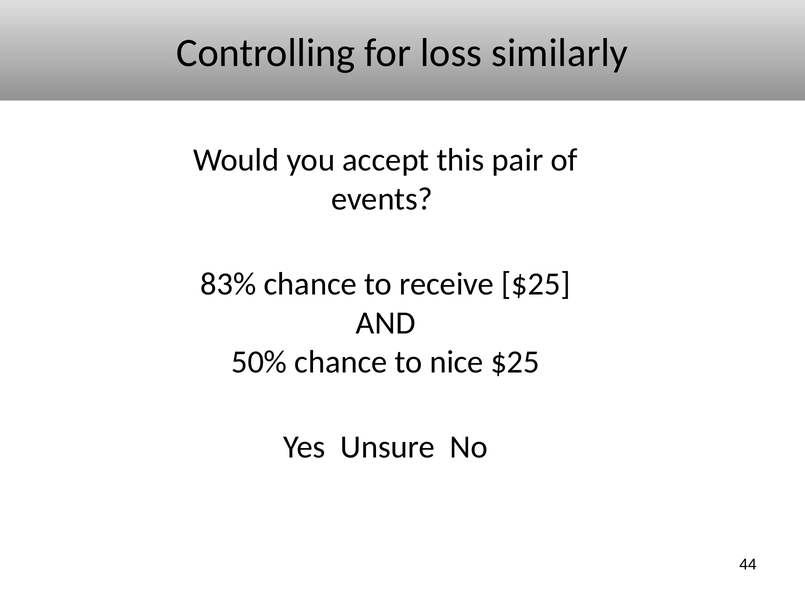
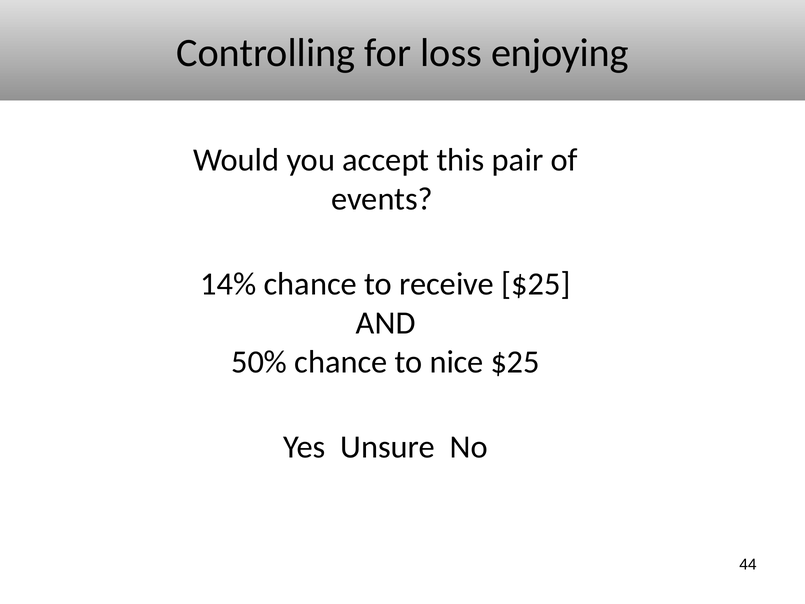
similarly: similarly -> enjoying (560, 53)
83%: 83% -> 14% (228, 284)
